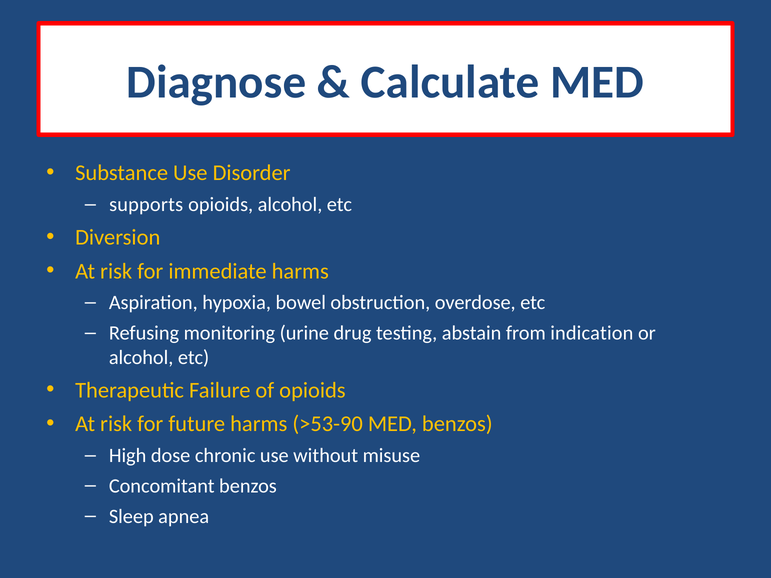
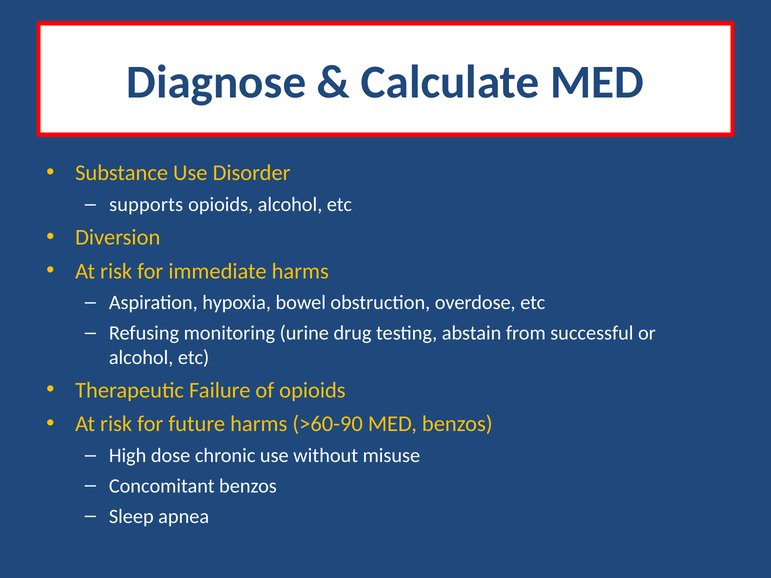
indication: indication -> successful (592, 333)
>53-90: >53-90 -> >60-90 (328, 424)
